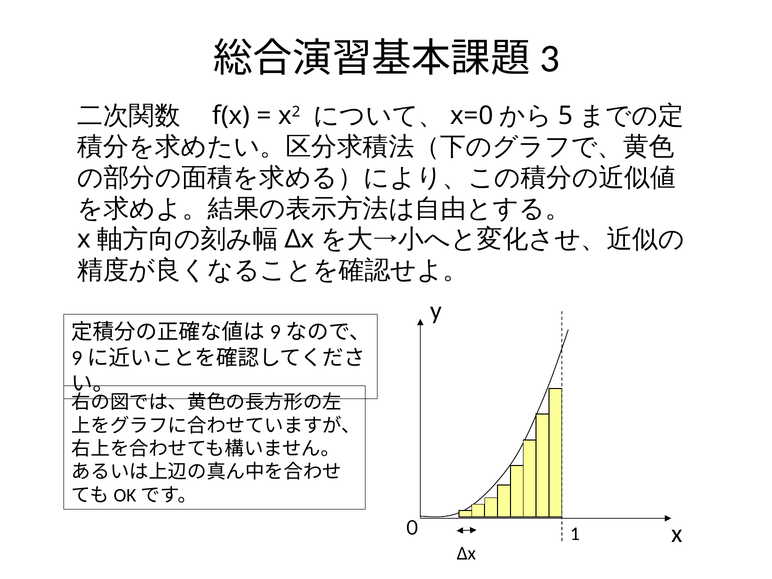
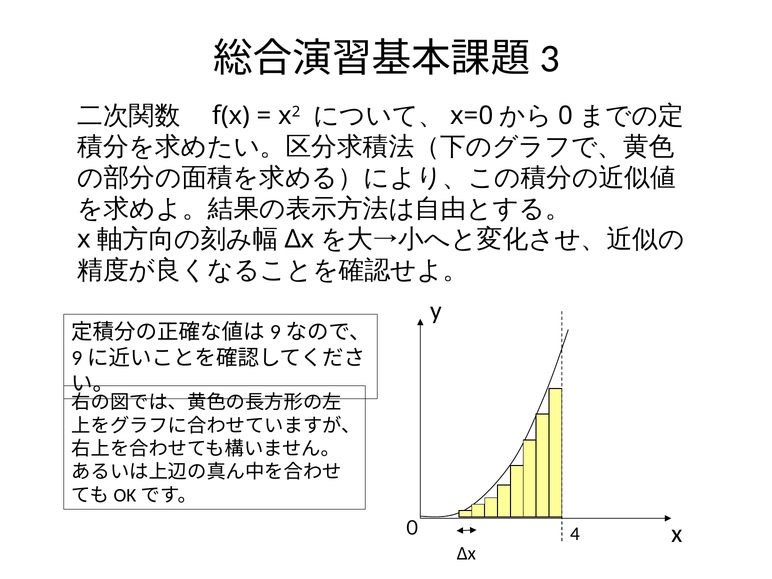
5: 5 -> 0 (566, 116)
1: 1 -> 4 (575, 534)
